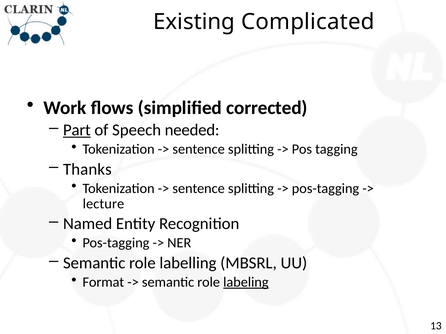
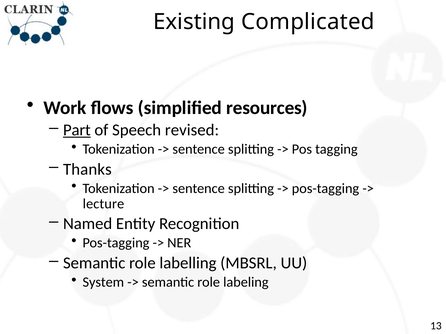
corrected: corrected -> resources (267, 108)
needed: needed -> revised (192, 130)
Format: Format -> System (103, 282)
labeling underline: present -> none (246, 282)
